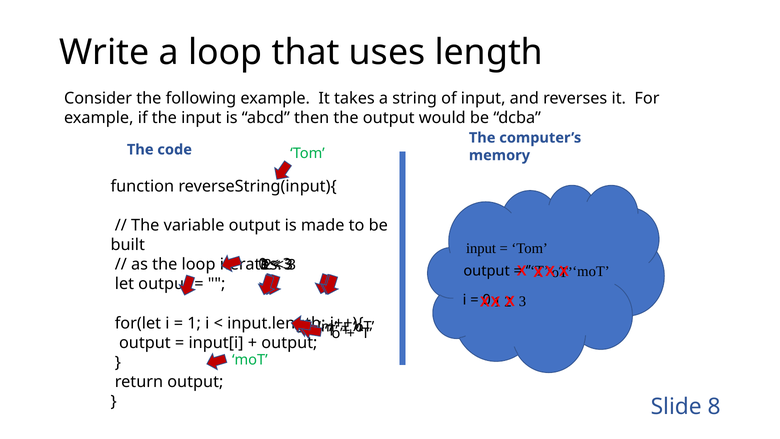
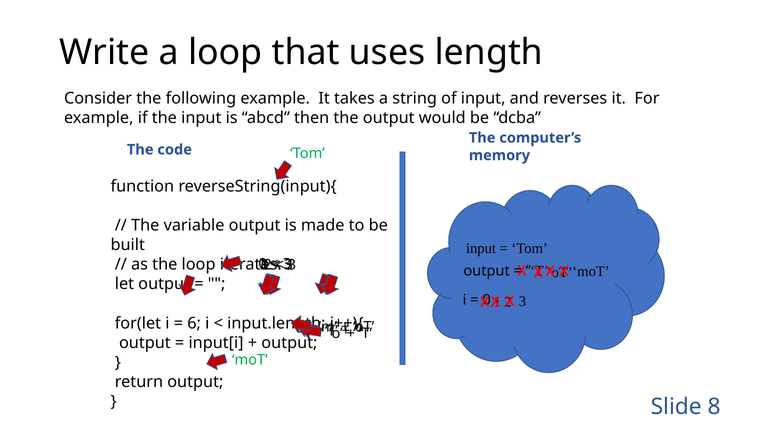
1: 1 -> 6 (194, 323)
